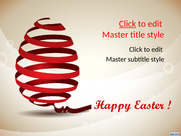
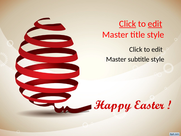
edit underline: none -> present (155, 24)
